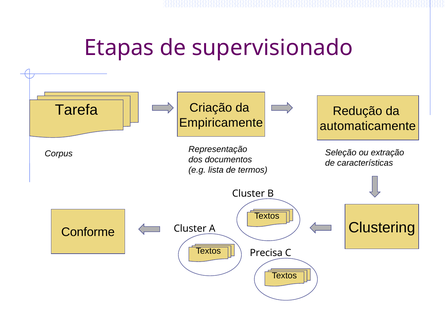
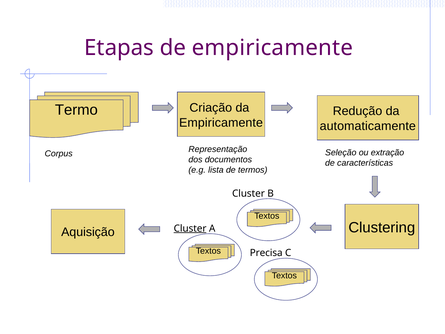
de supervisionado: supervisionado -> empiricamente (272, 48)
Tarefa: Tarefa -> Termo (76, 110)
Cluster underline: none -> present (190, 228)
Conforme: Conforme -> Aquisição (88, 232)
